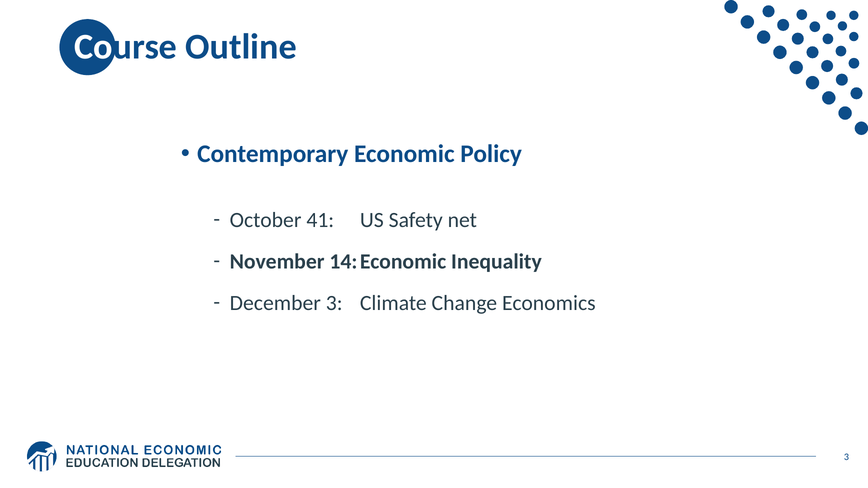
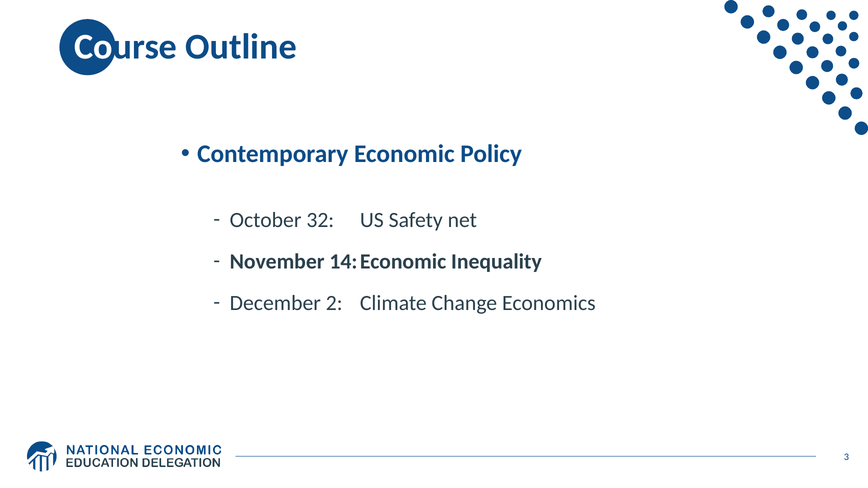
41: 41 -> 32 (320, 220)
December 3: 3 -> 2 (334, 303)
